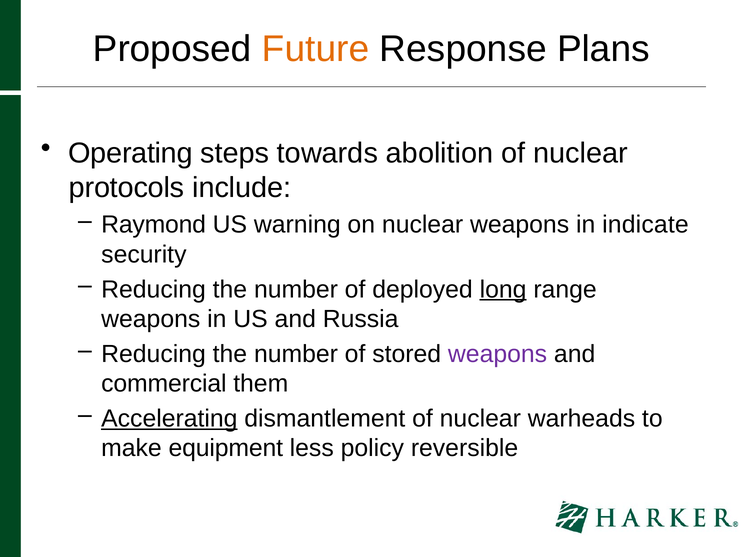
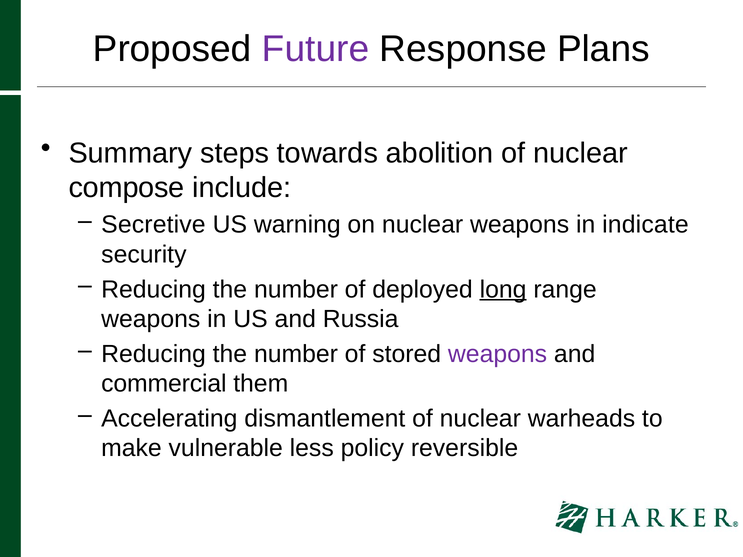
Future colour: orange -> purple (316, 49)
Operating: Operating -> Summary (130, 153)
protocols: protocols -> compose (127, 188)
Raymond: Raymond -> Secretive (153, 225)
Accelerating underline: present -> none (169, 419)
equipment: equipment -> vulnerable (226, 448)
